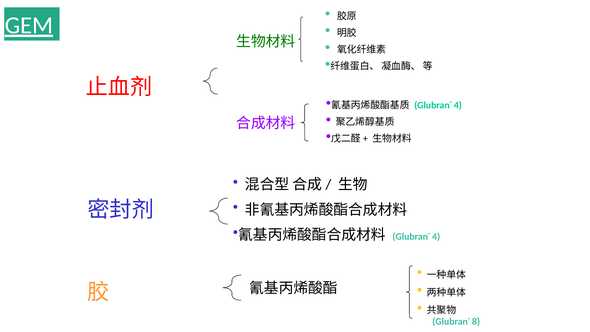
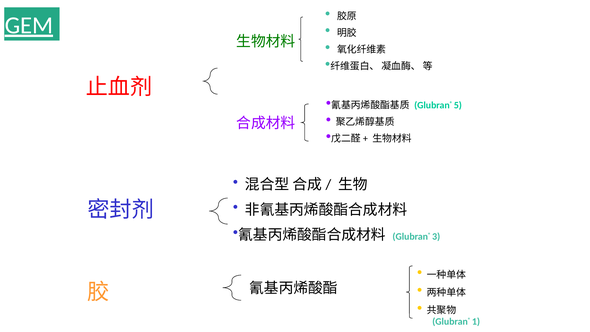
4: 4 -> 5 (458, 105)
4: 4 -> 3 (436, 236)
8: 8 -> 1 (476, 321)
